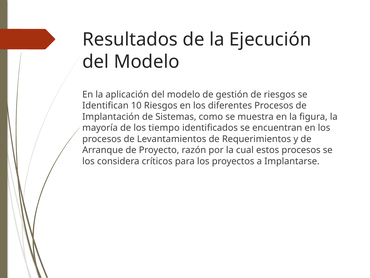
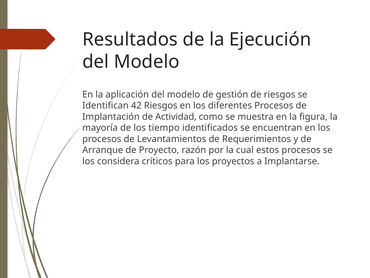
10: 10 -> 42 (136, 105)
Sistemas: Sistemas -> Actividad (176, 117)
